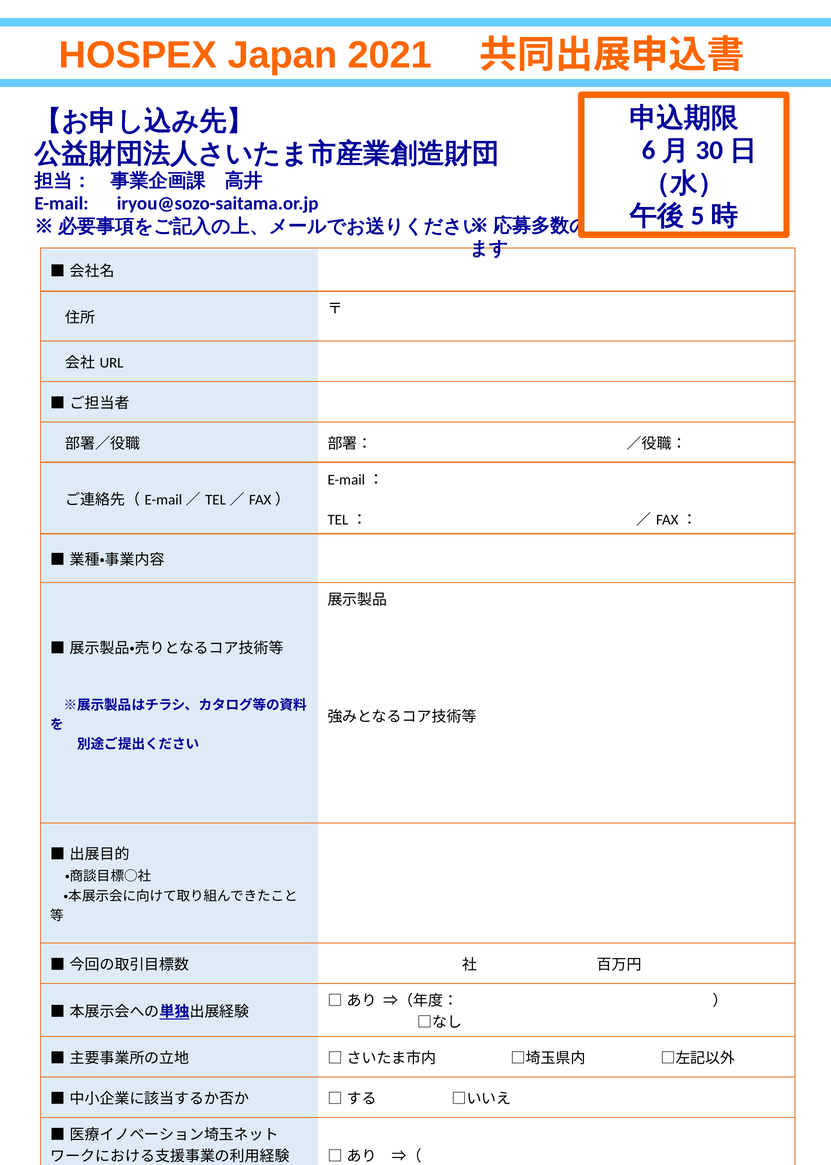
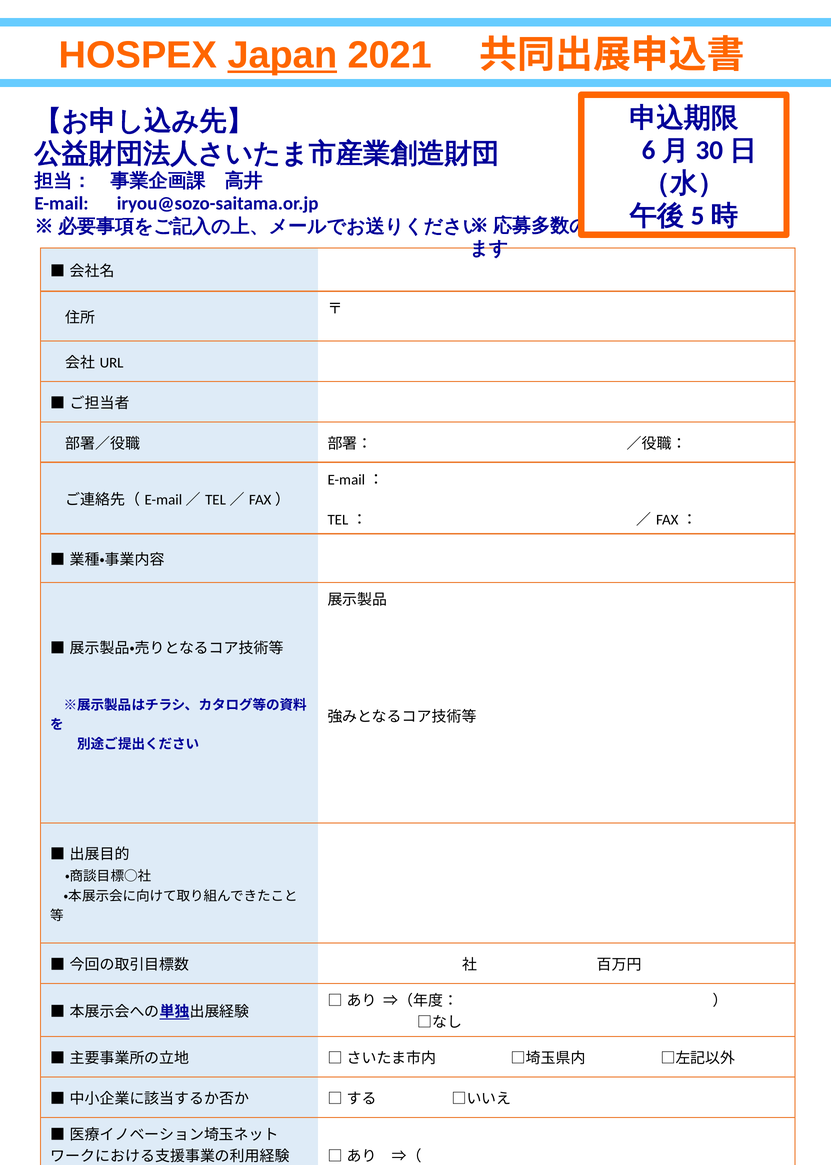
Japan underline: none -> present (282, 55)
